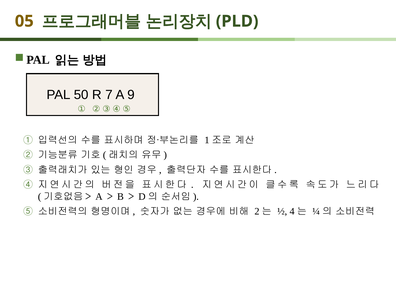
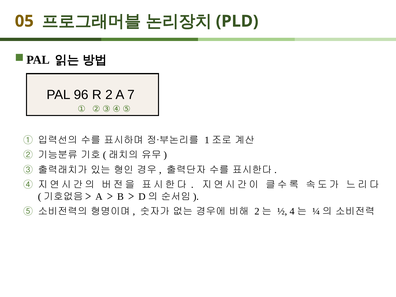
50: 50 -> 96 (81, 95)
7: 7 -> 2 (109, 95)
9: 9 -> 7 (131, 95)
